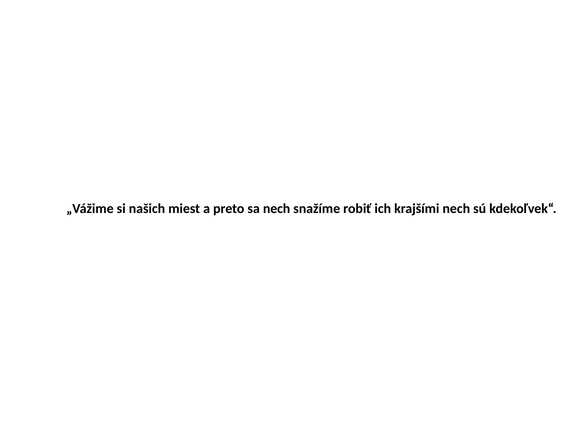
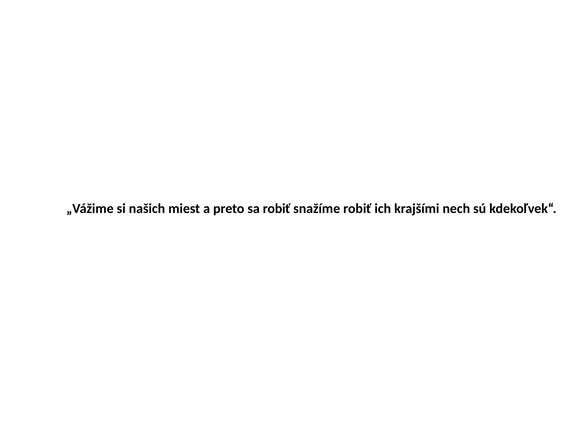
sa nech: nech -> robiť (277, 209)
